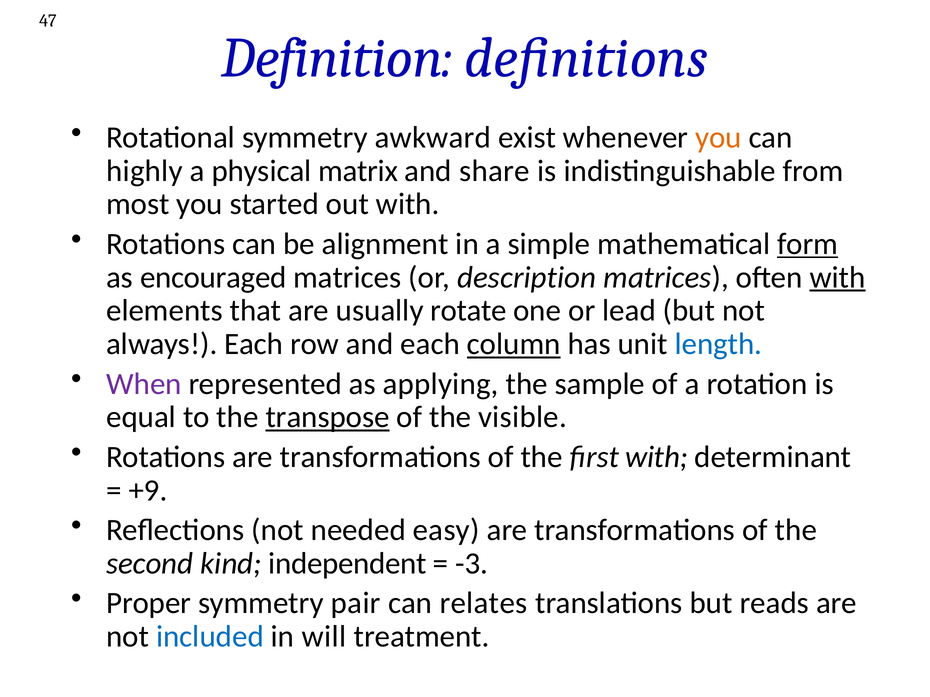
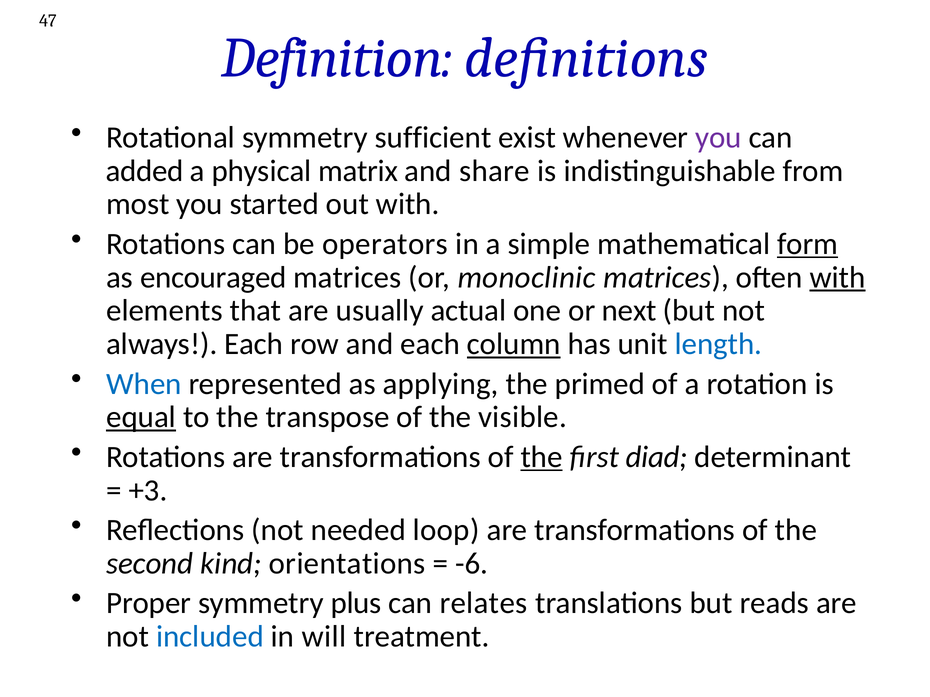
awkward: awkward -> sufficient (433, 137)
you colour: orange -> purple (718, 137)
highly: highly -> added (145, 171)
alignment: alignment -> operators (385, 244)
description: description -> monoclinic (527, 278)
rotate: rotate -> actual (468, 311)
lead: lead -> next (629, 311)
When colour: purple -> blue (144, 384)
sample: sample -> primed (600, 384)
equal underline: none -> present (141, 418)
transpose underline: present -> none (328, 418)
the underline: none -> present (542, 457)
first with: with -> diad (657, 457)
+9: +9 -> +3 (148, 491)
easy: easy -> loop (446, 530)
independent: independent -> orientations (347, 564)
-3: -3 -> -6 (472, 564)
pair: pair -> plus (356, 603)
